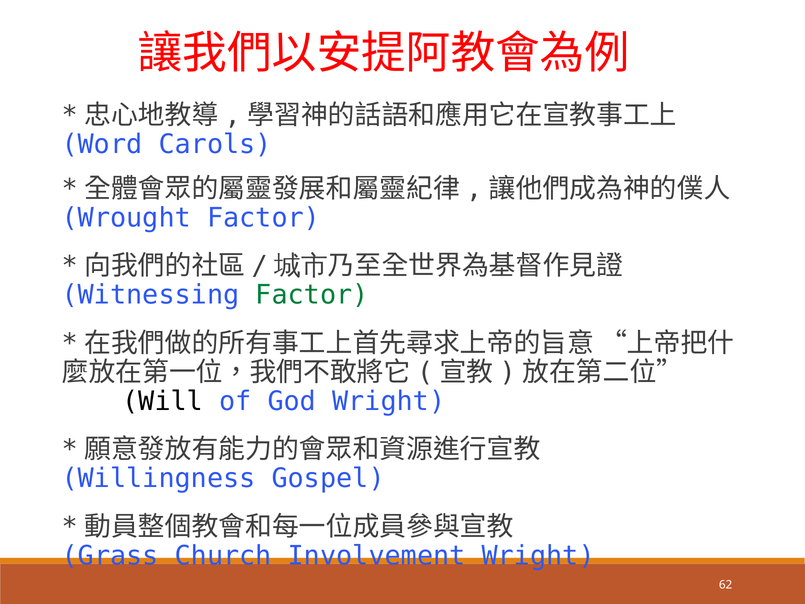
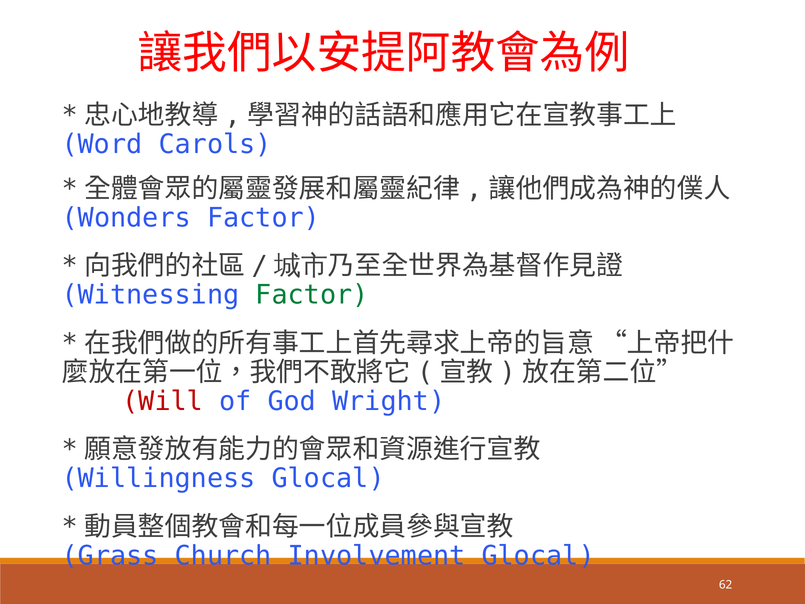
Wrought: Wrought -> Wonders (126, 218)
Will colour: black -> red (163, 401)
Willingness Gospel: Gospel -> Glocal (328, 478)
Involvement Wright: Wright -> Glocal (538, 556)
